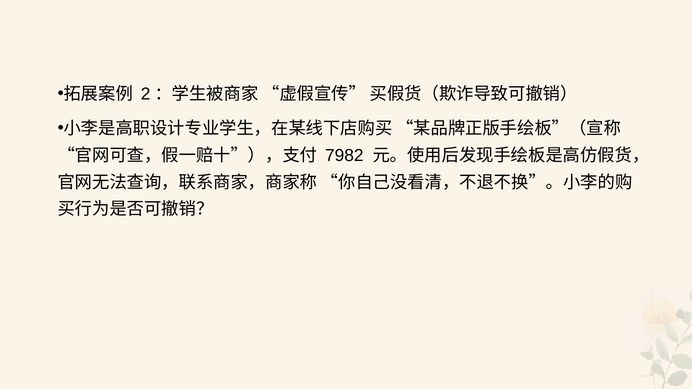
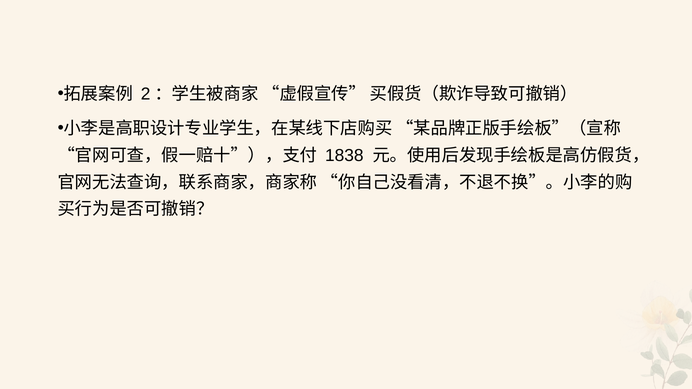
7982: 7982 -> 1838 (344, 155)
